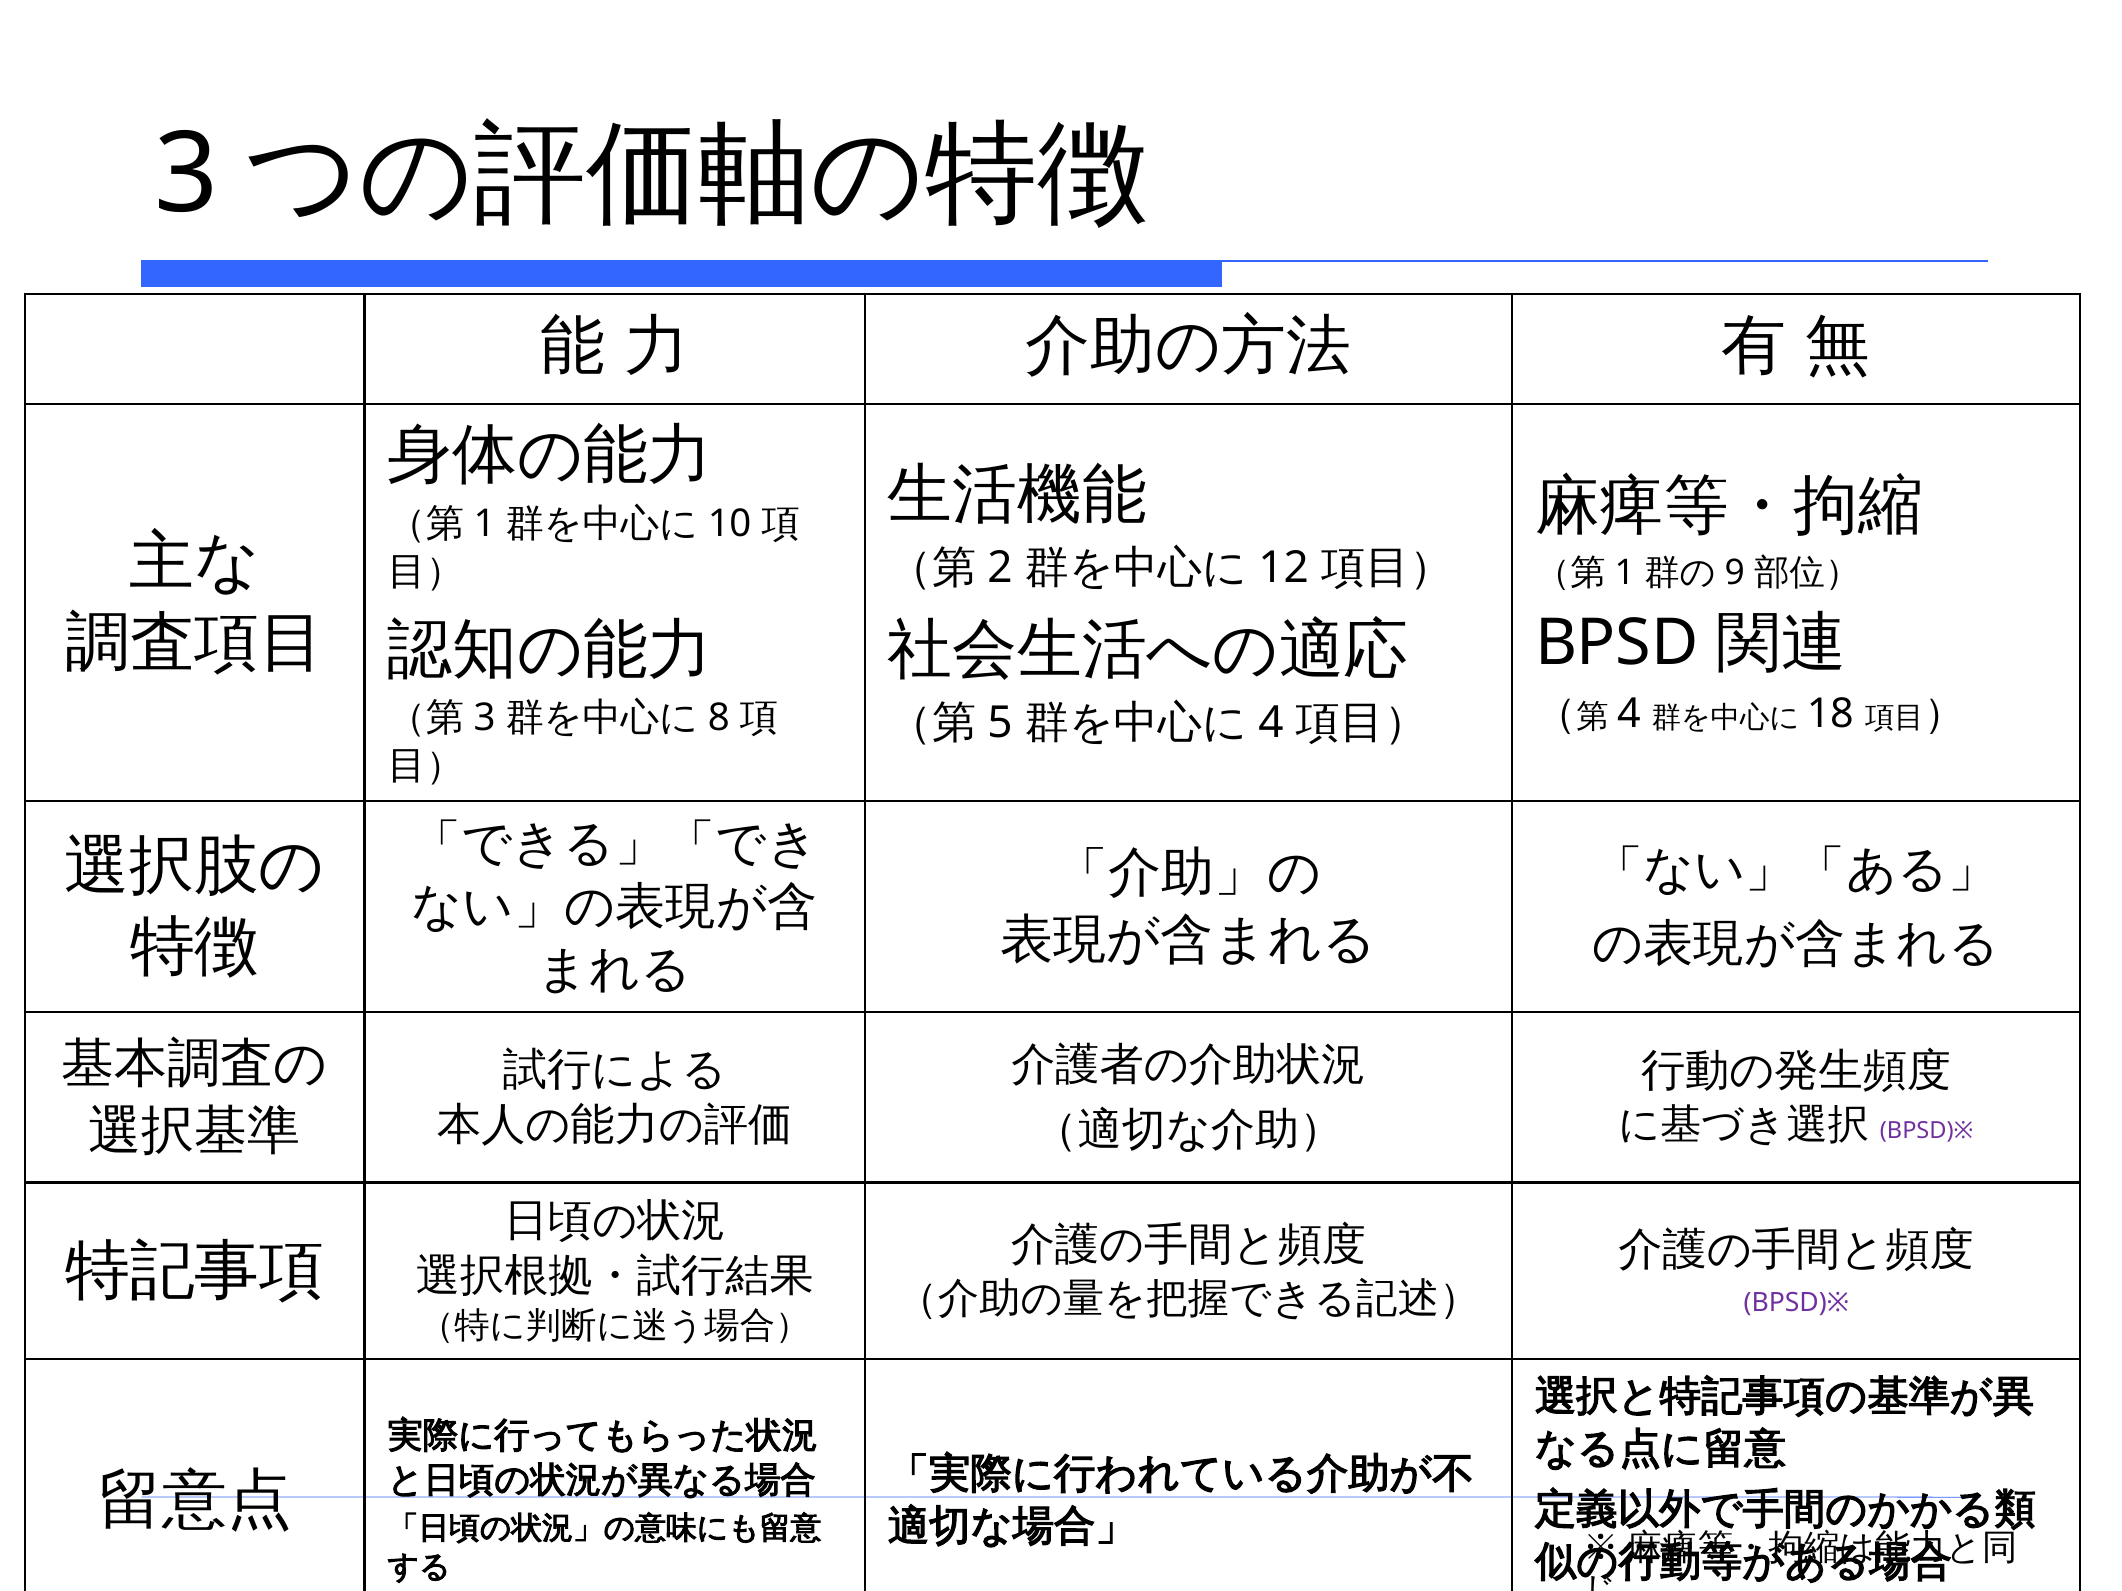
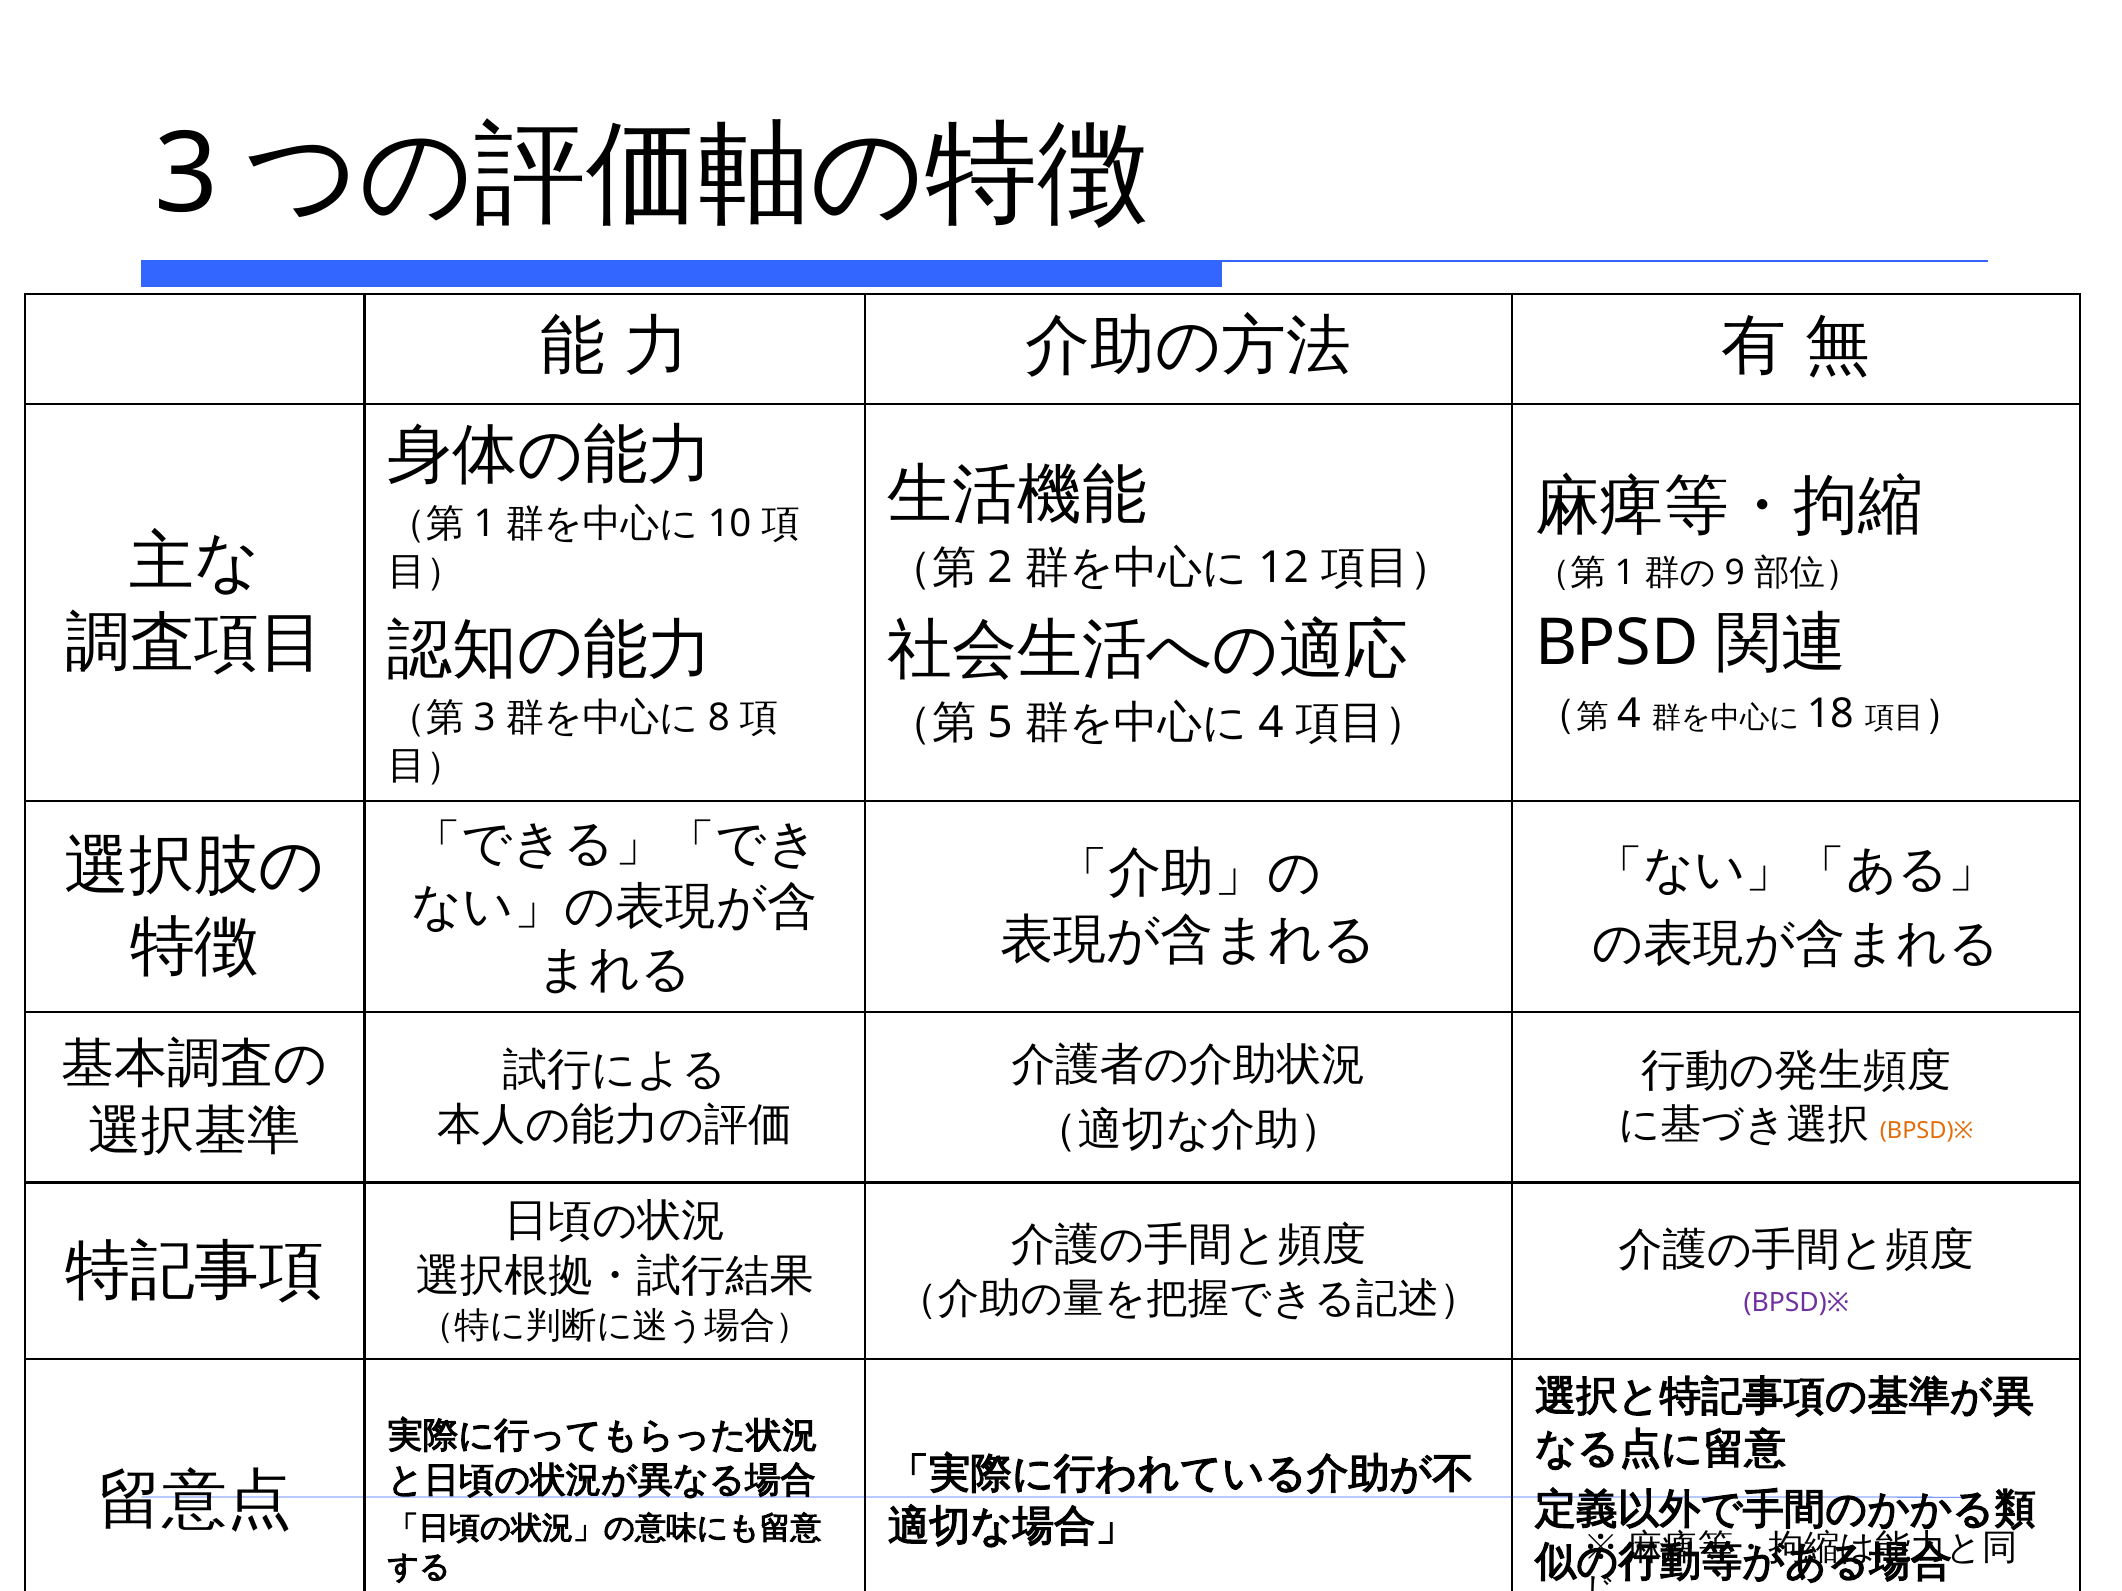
BPSD)※ colour: purple -> orange (1927, 1131)
